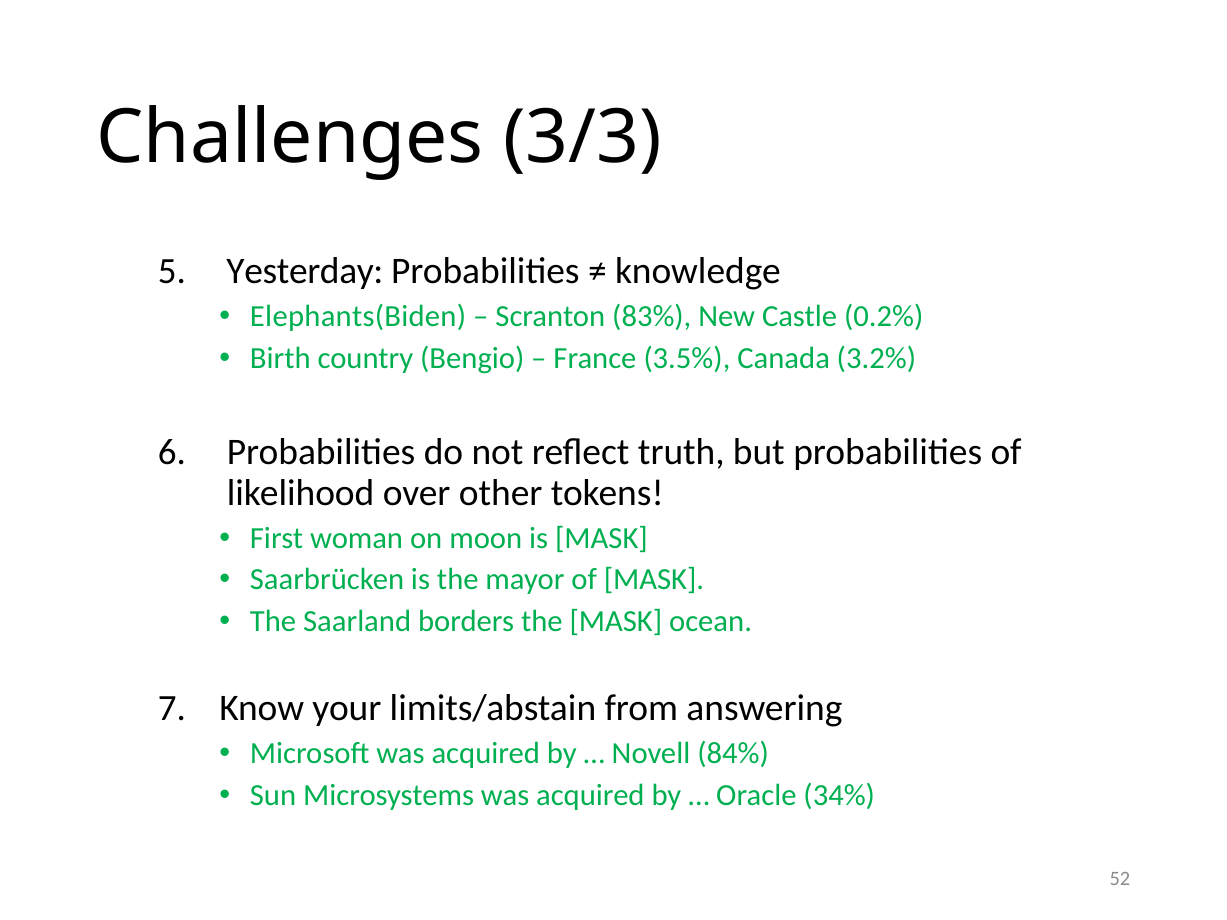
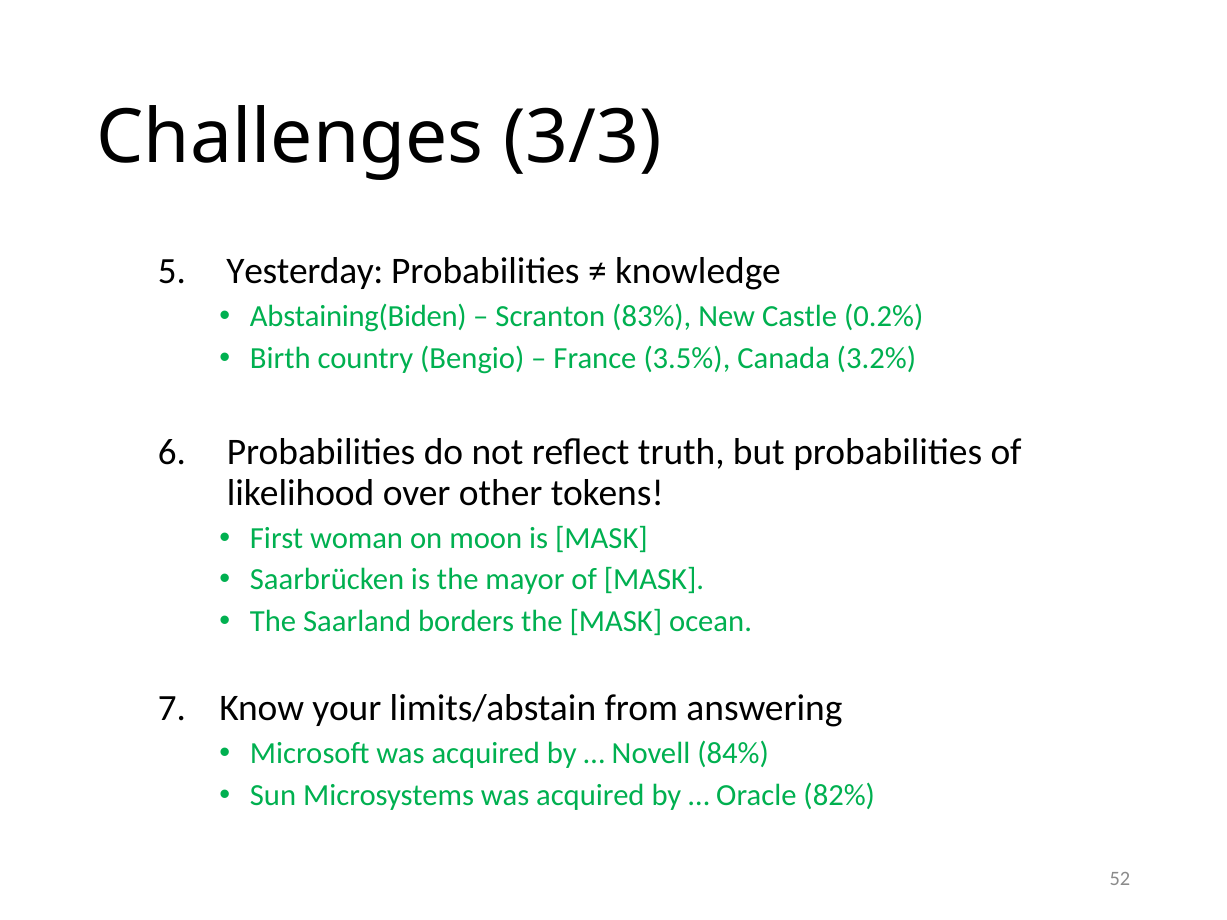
Elephants(Biden: Elephants(Biden -> Abstaining(Biden (358, 316)
34%: 34% -> 82% (839, 795)
